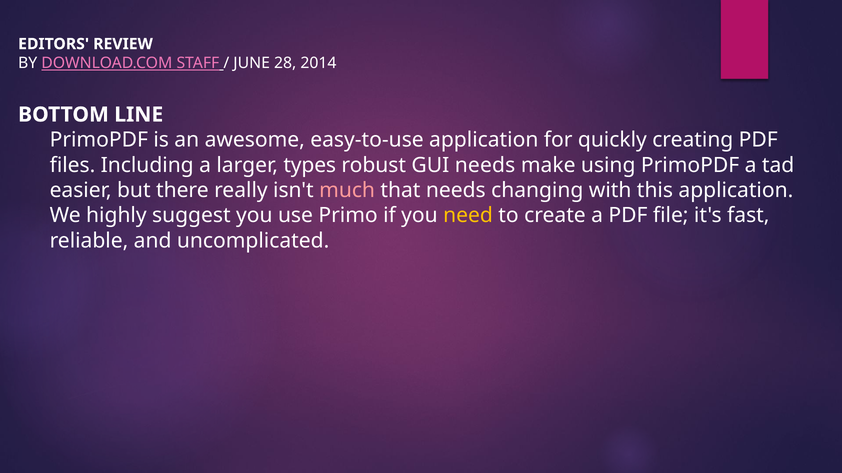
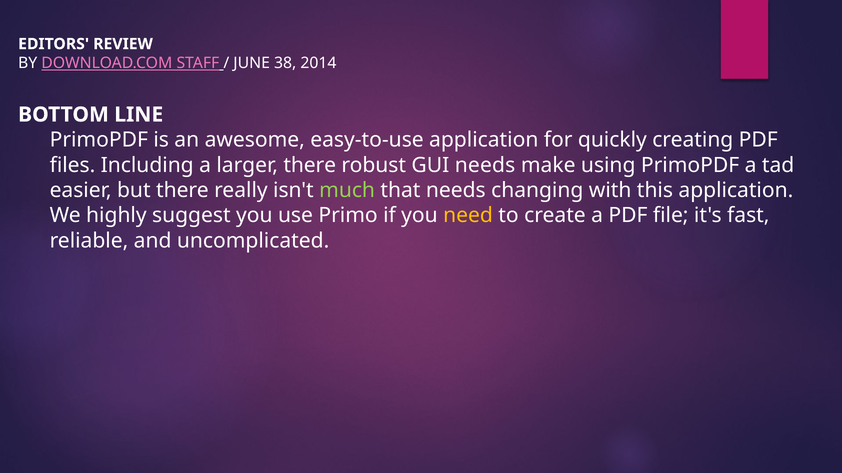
28: 28 -> 38 (285, 63)
larger types: types -> there (310, 165)
much colour: pink -> light green (347, 191)
